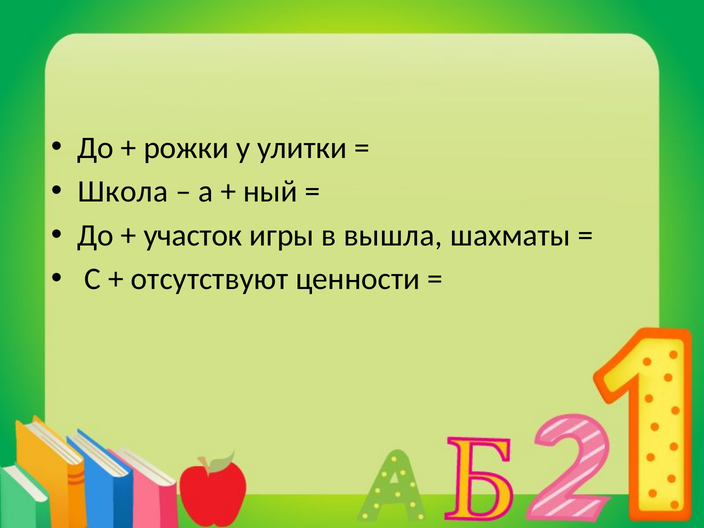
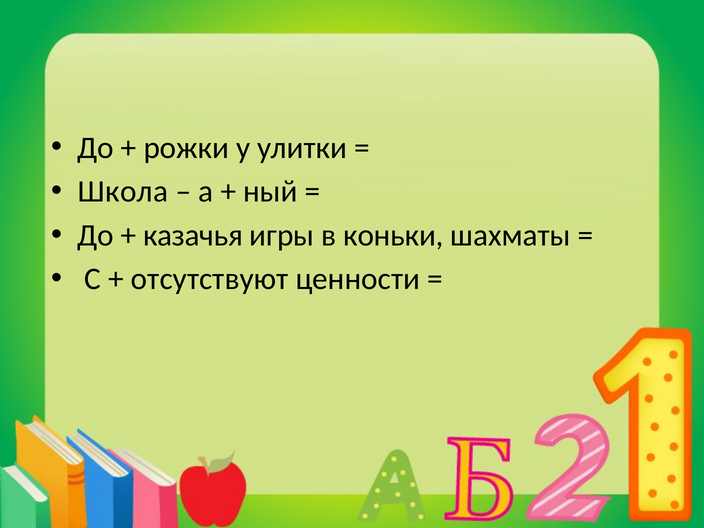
участок: участок -> казачья (193, 235)
вышла: вышла -> коньки (393, 235)
